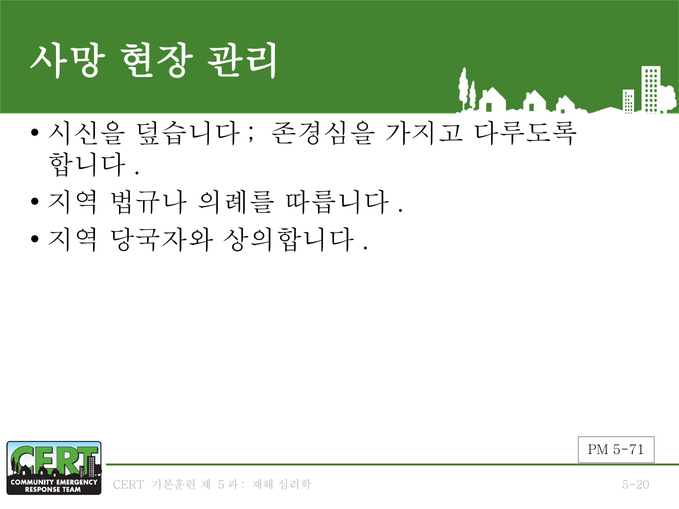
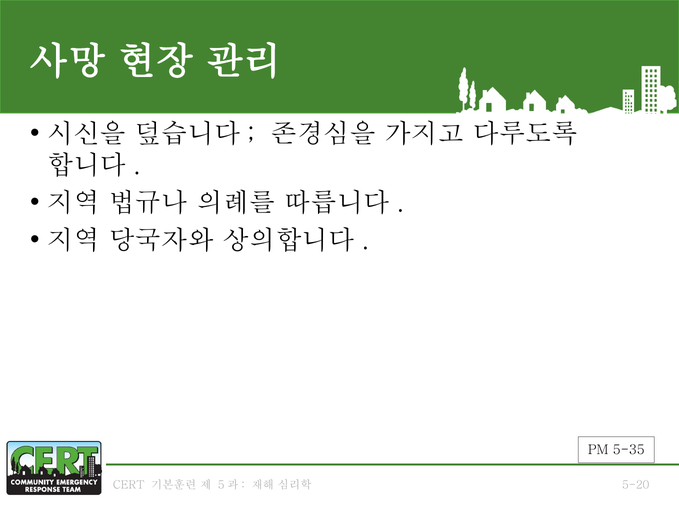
5-71: 5-71 -> 5-35 (629, 450)
